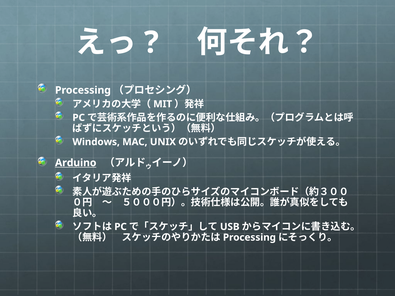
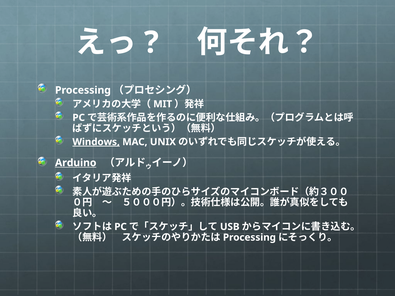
Windows underline: none -> present (96, 142)
